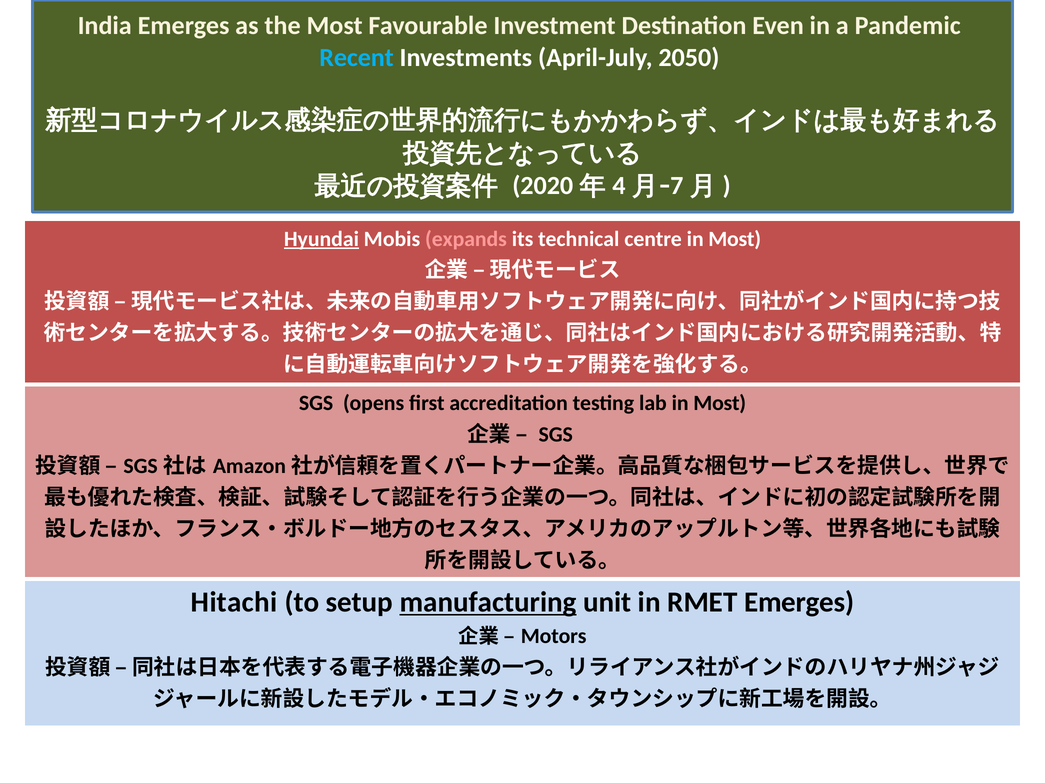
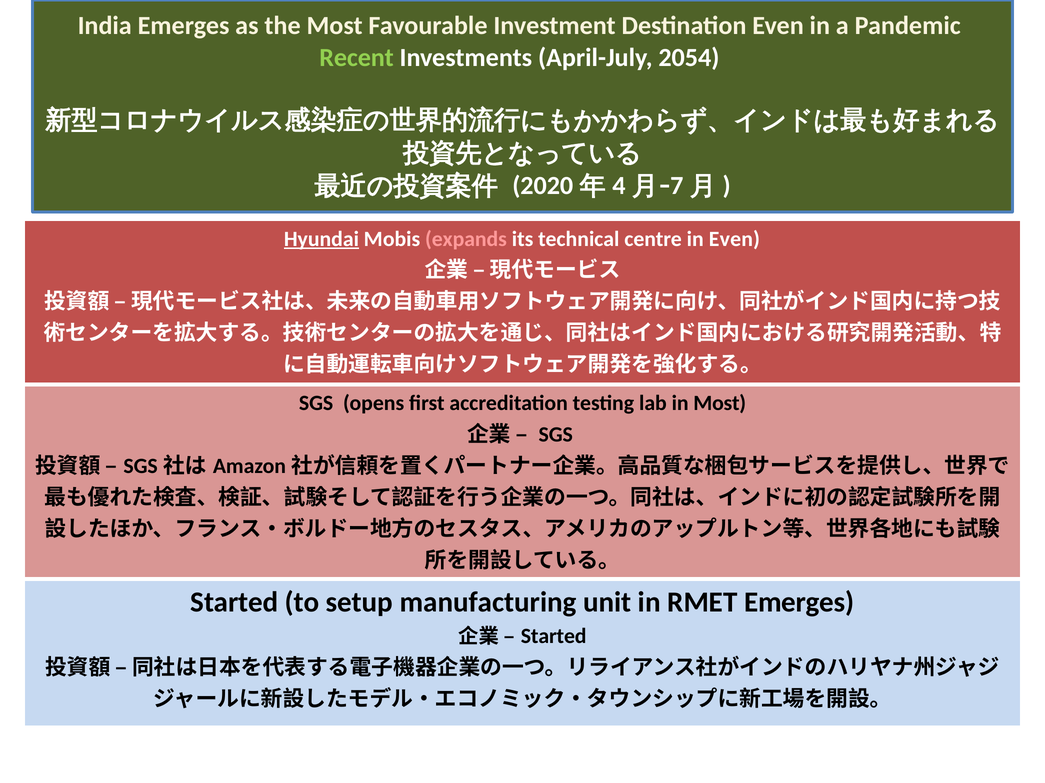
Recent colour: light blue -> light green (357, 58)
2050: 2050 -> 2054 (689, 58)
centre in Most: Most -> Even (734, 239)
Hitachi: Hitachi -> Started (234, 603)
manufacturing underline: present -> none (488, 603)
Motors: Motors -> Started (554, 637)
